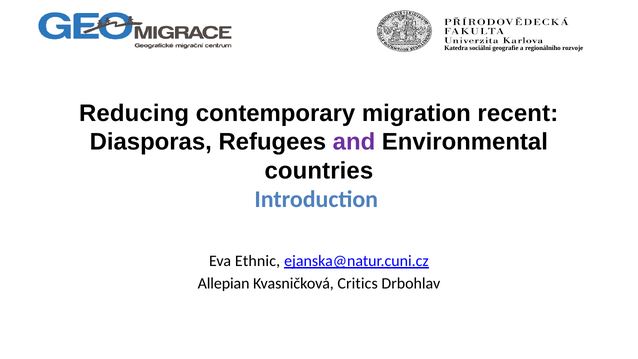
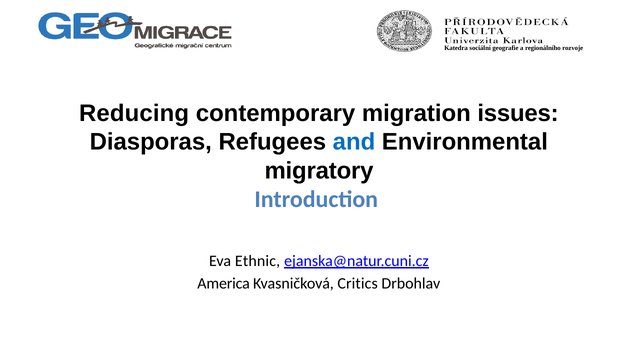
recent: recent -> issues (518, 113)
and colour: purple -> blue (354, 142)
countries: countries -> migratory (319, 171)
Allepian: Allepian -> America (224, 283)
